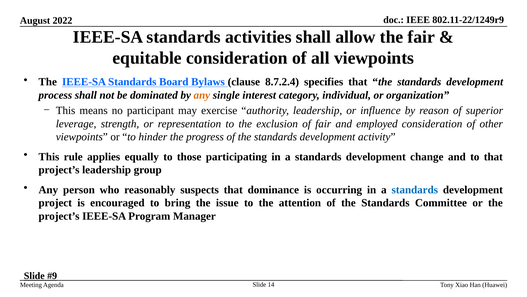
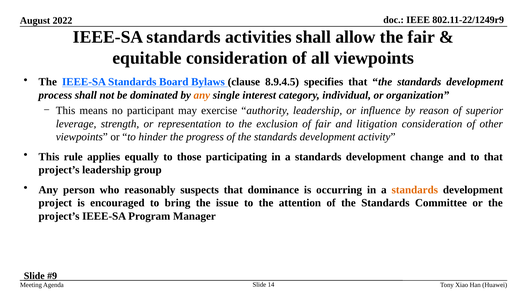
8.7.2.4: 8.7.2.4 -> 8.9.4.5 (282, 82)
employed: employed -> litigation (377, 124)
standards colour: blue -> orange (415, 189)
